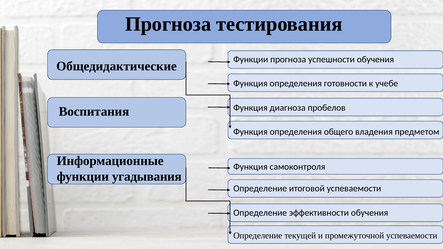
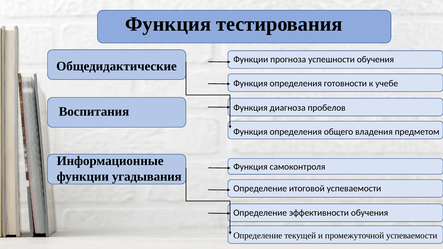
Прогноза: Прогноза -> Функция (168, 24)
